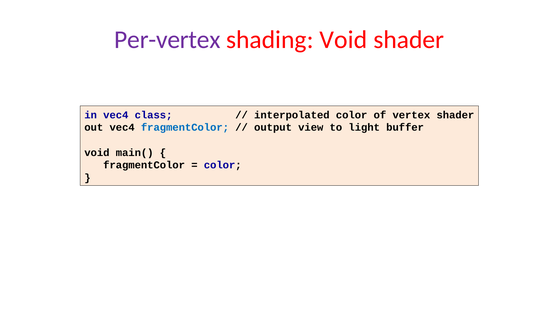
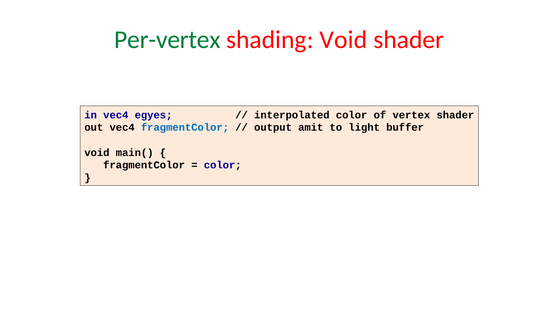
Per-vertex colour: purple -> green (167, 40)
class: class -> egyes (154, 115)
view: view -> amit (311, 128)
